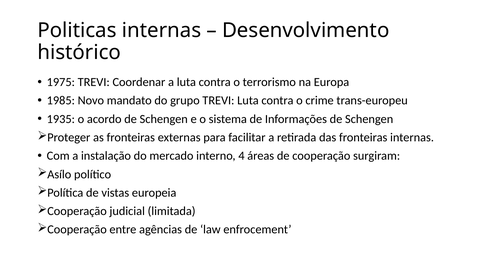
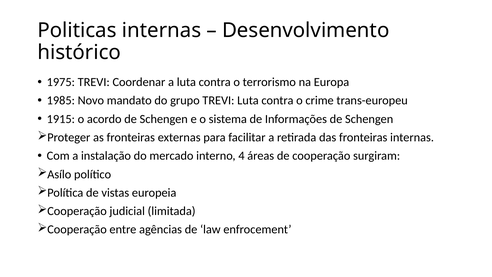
1935: 1935 -> 1915 (61, 119)
